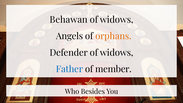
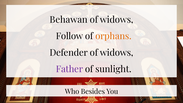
Angels: Angels -> Follow (70, 36)
Father colour: blue -> purple (69, 69)
member: member -> sunlight (113, 69)
